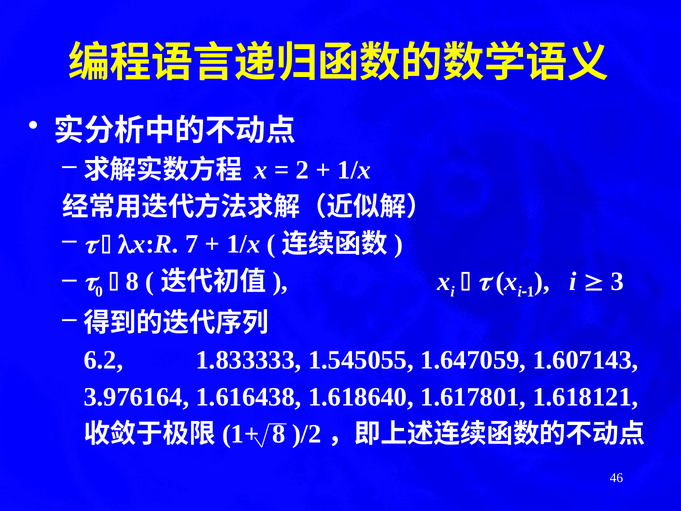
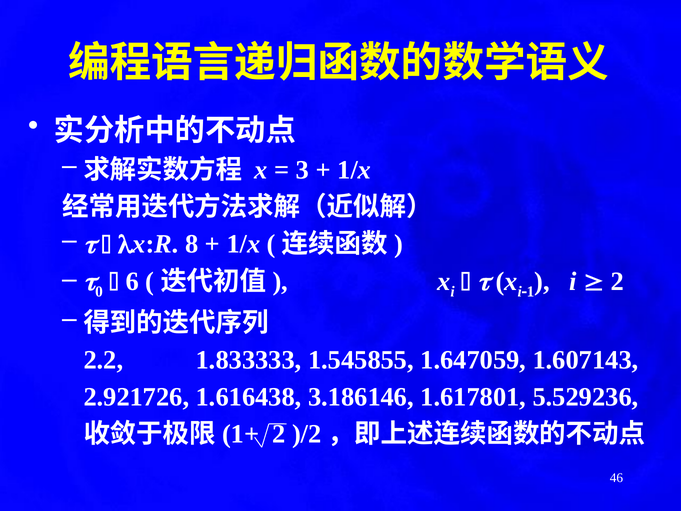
2: 2 -> 3 (302, 170)
7: 7 -> 8 (192, 244)
8: 8 -> 6 (132, 281)
3: 3 -> 2 (618, 281)
6.2: 6.2 -> 2.2 (103, 360)
1.545055: 1.545055 -> 1.545855 (361, 360)
3.976164: 3.976164 -> 2.921726 (136, 397)
1.618640: 1.618640 -> 3.186146 (361, 397)
1.618121: 1.618121 -> 5.529236 (586, 397)
8: 8 -> 2 (279, 434)
